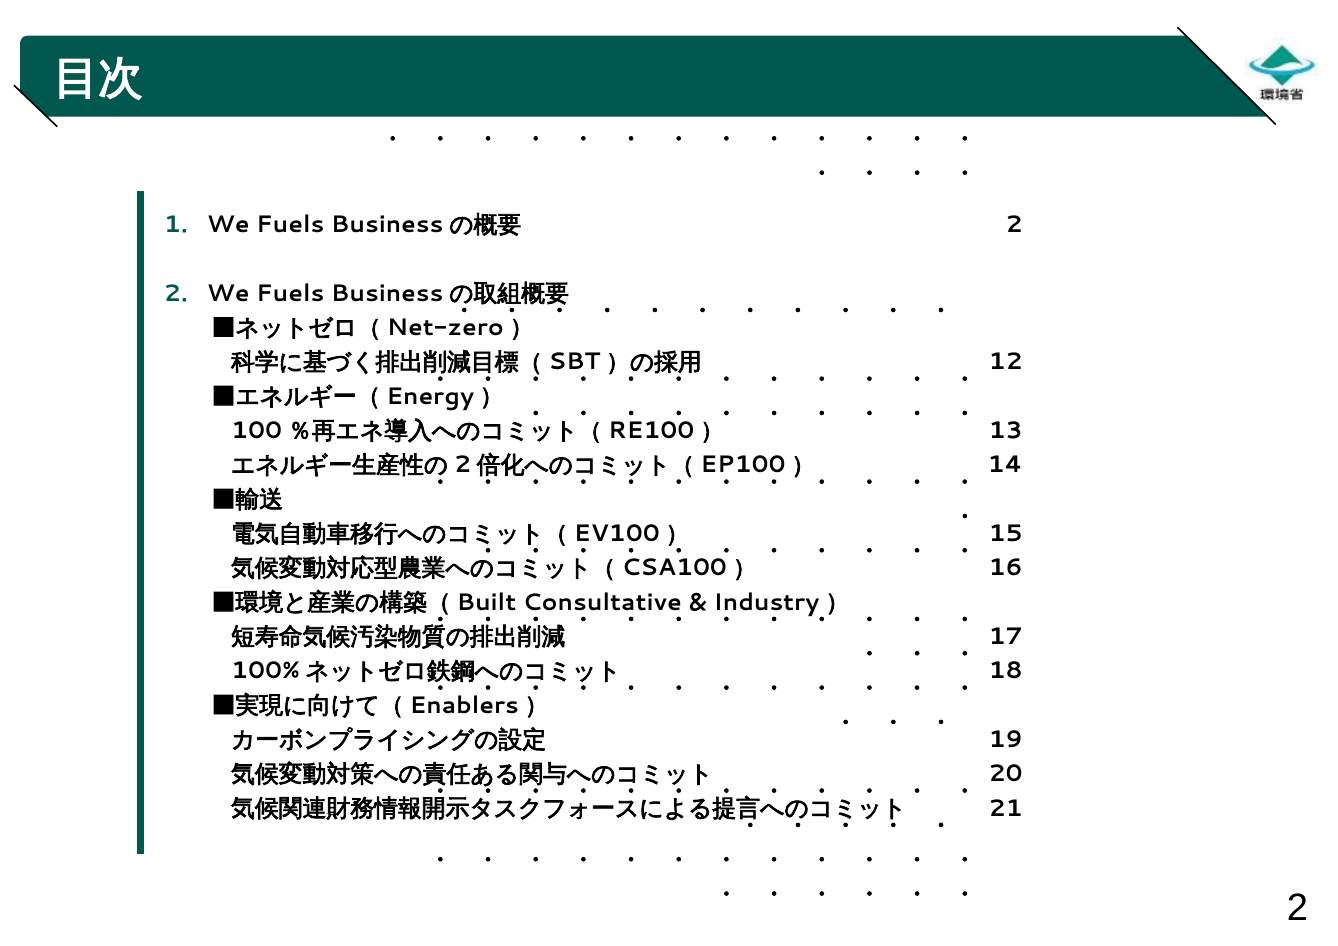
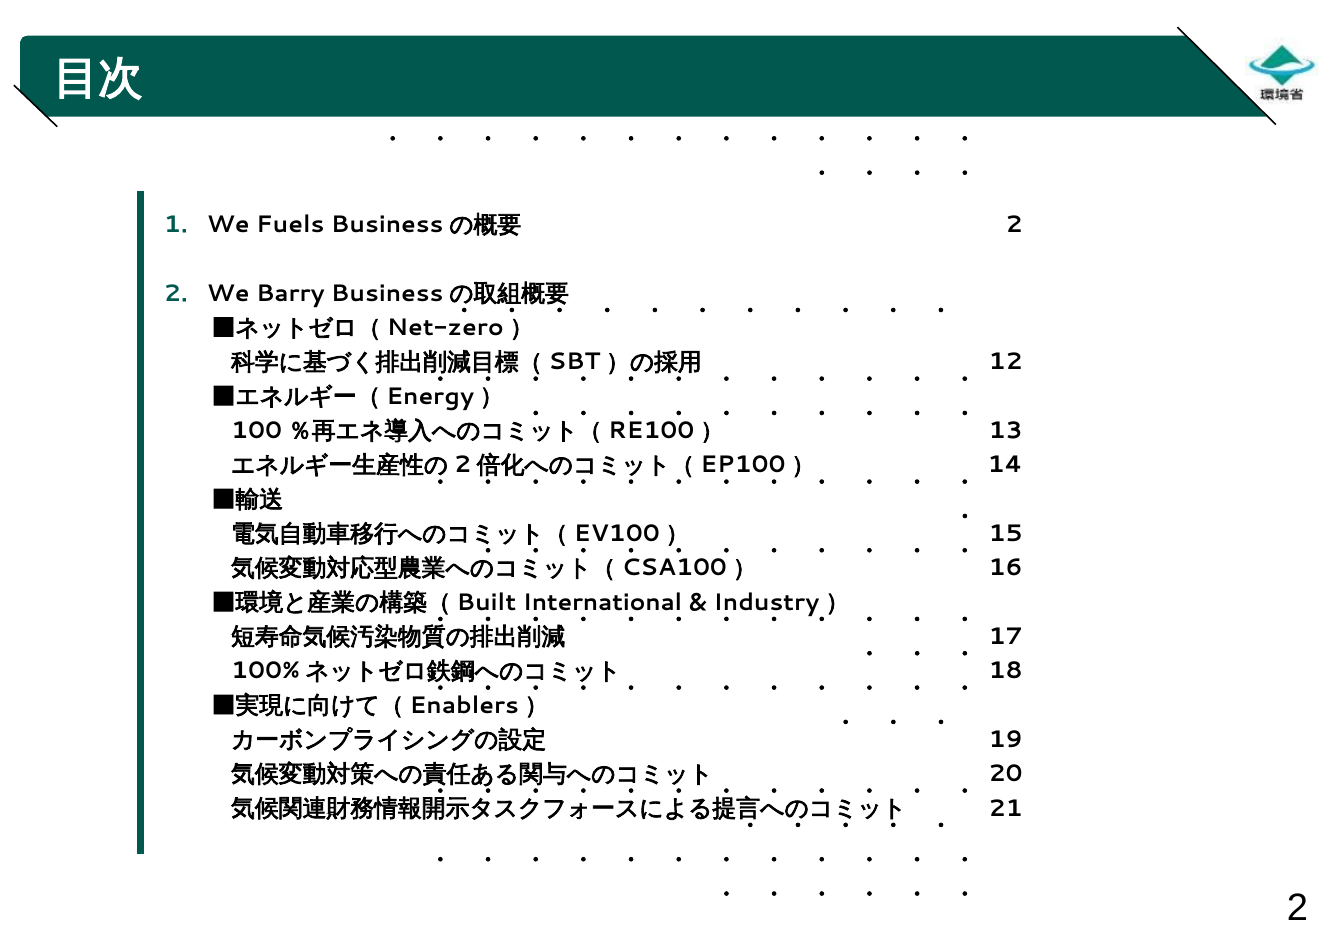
2 We Fuels: Fuels -> Barry (290, 293)
Consultative: Consultative -> International (602, 602)
